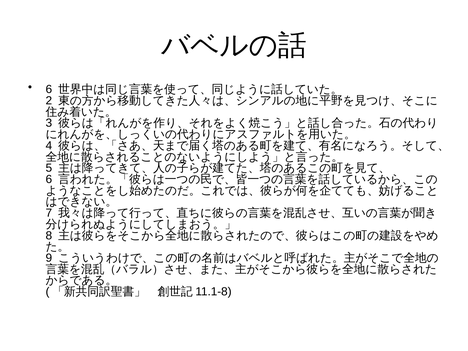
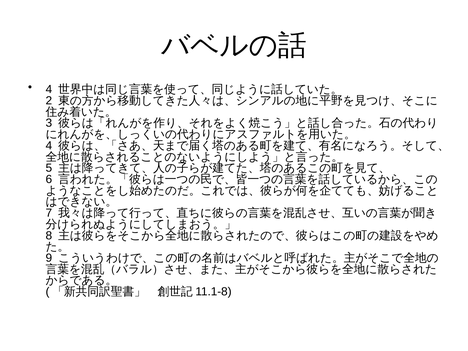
6: 6 -> 4 (49, 89)
